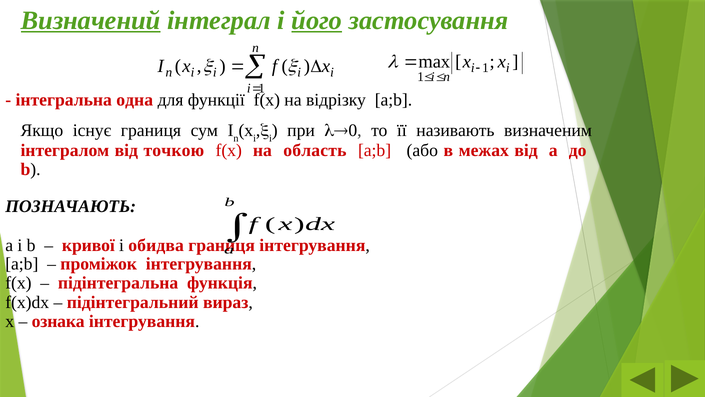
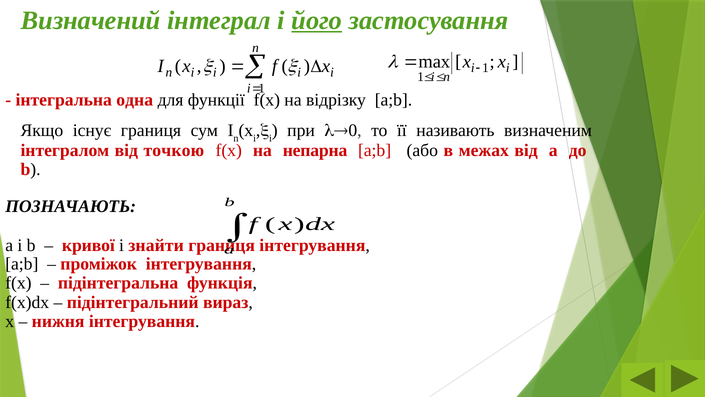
Визначений underline: present -> none (91, 20)
область: область -> непарна (315, 150)
обидва: обидва -> знайти (156, 245)
ознака: ознака -> нижня (58, 321)
